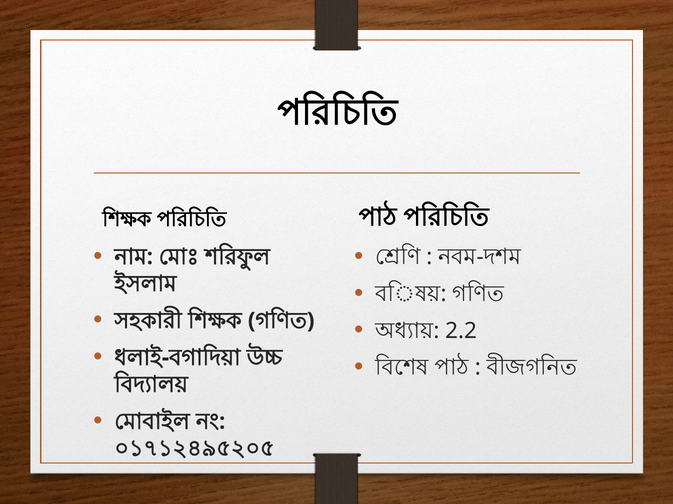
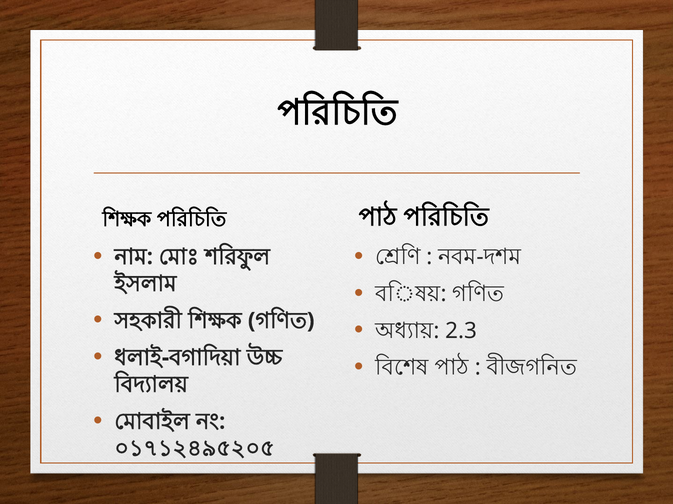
2.2: 2.2 -> 2.3 (461, 331)
